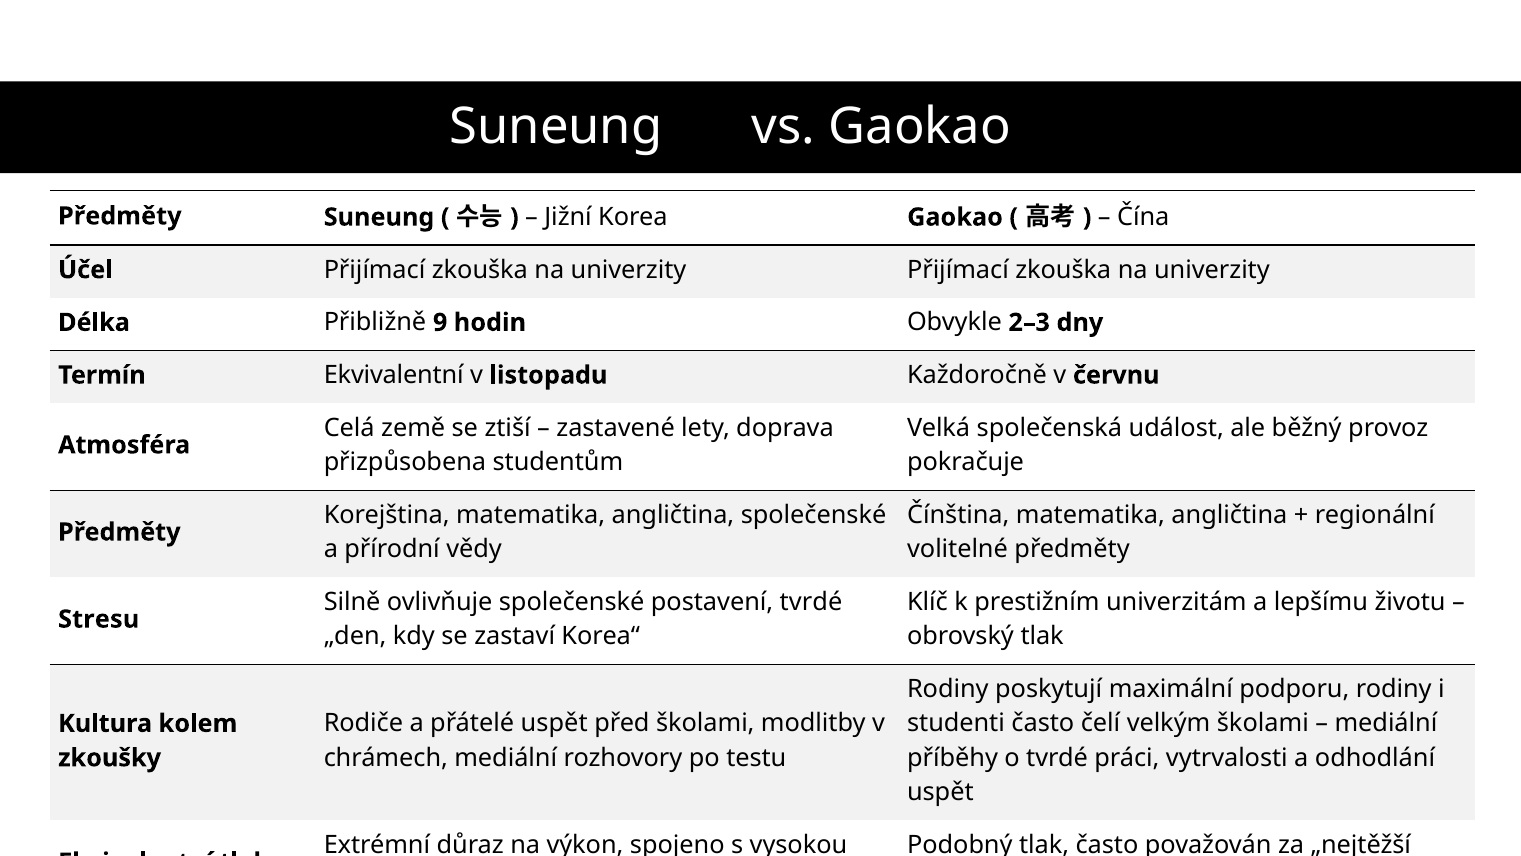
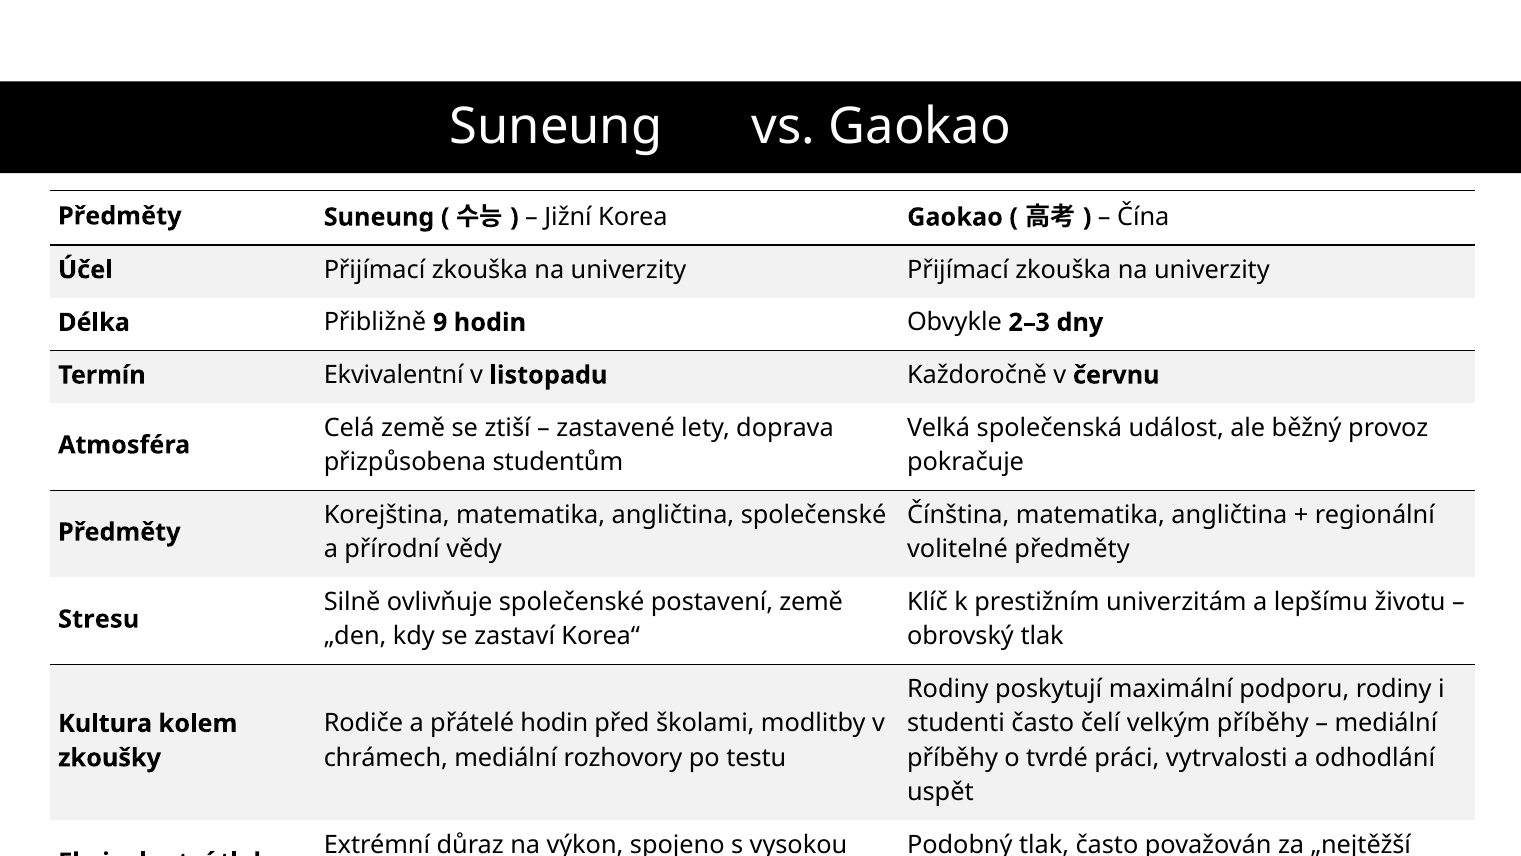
postavení tvrdé: tvrdé -> země (811, 602)
přátelé uspět: uspět -> hodin (554, 723)
velkým školami: školami -> příběhy (1263, 723)
